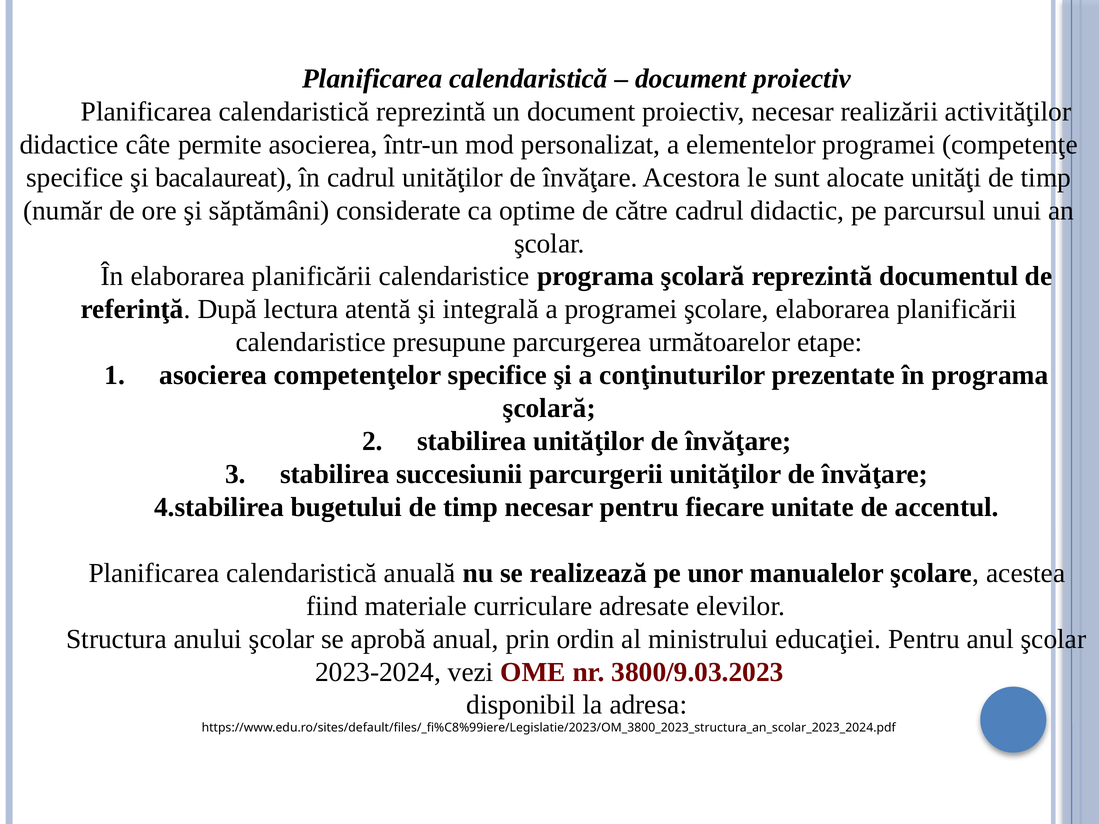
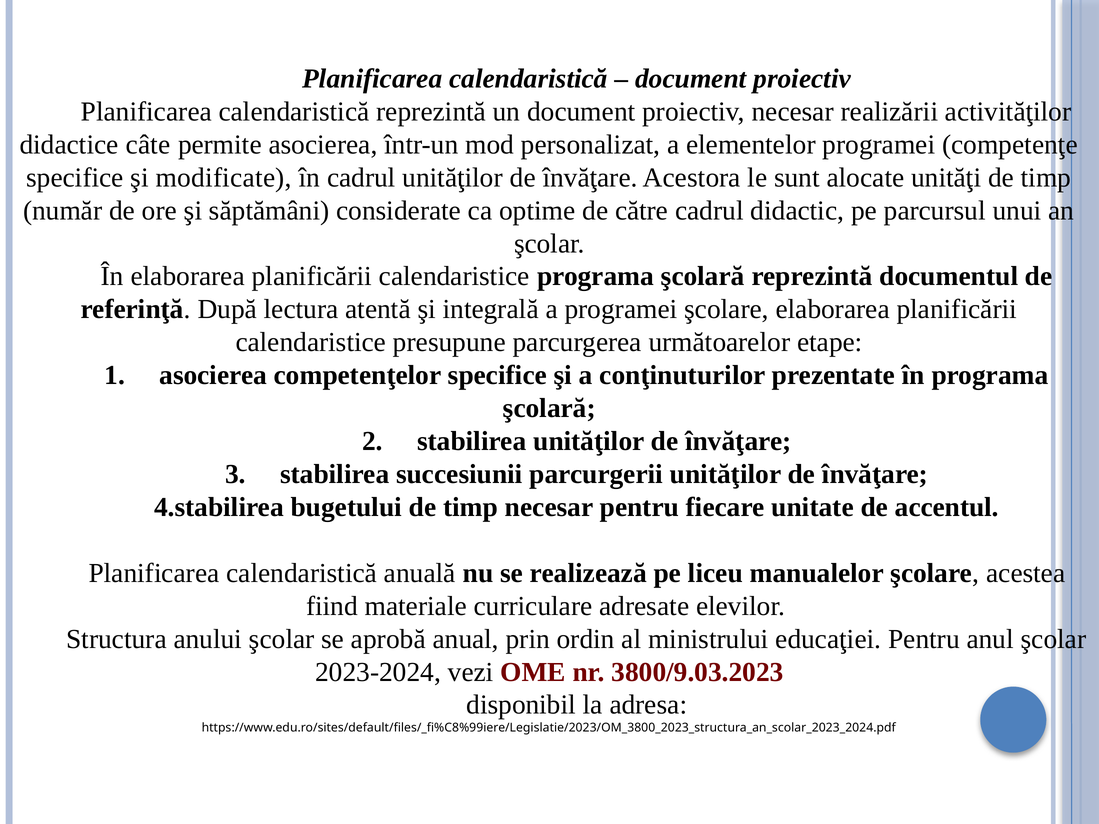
bacalaureat: bacalaureat -> modificate (224, 178)
unor: unor -> liceu (715, 573)
